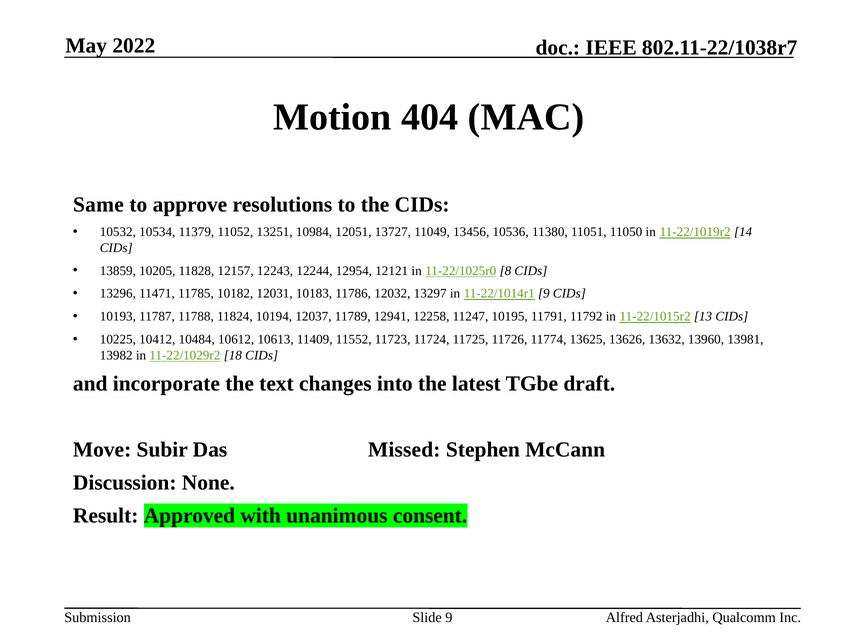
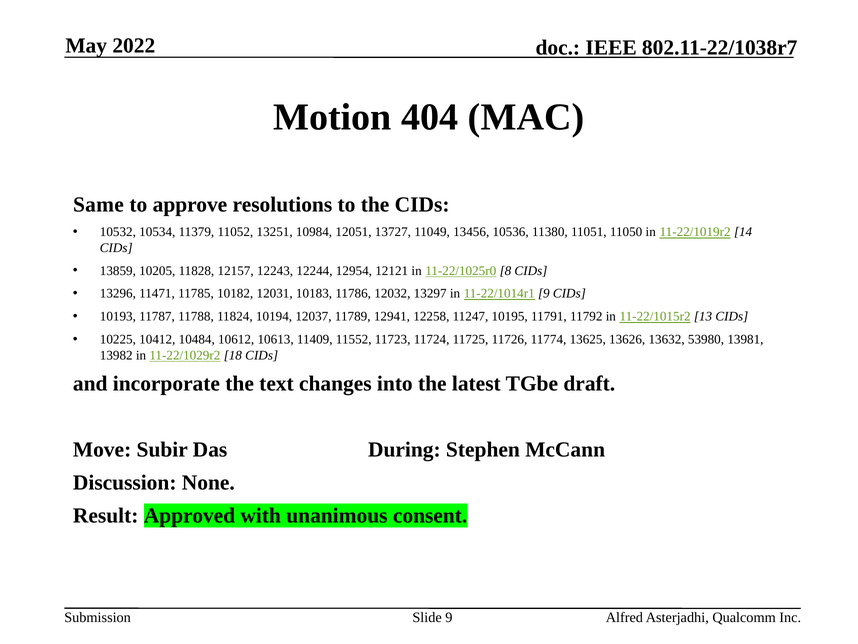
13960: 13960 -> 53980 (706, 339)
Missed: Missed -> During (404, 449)
